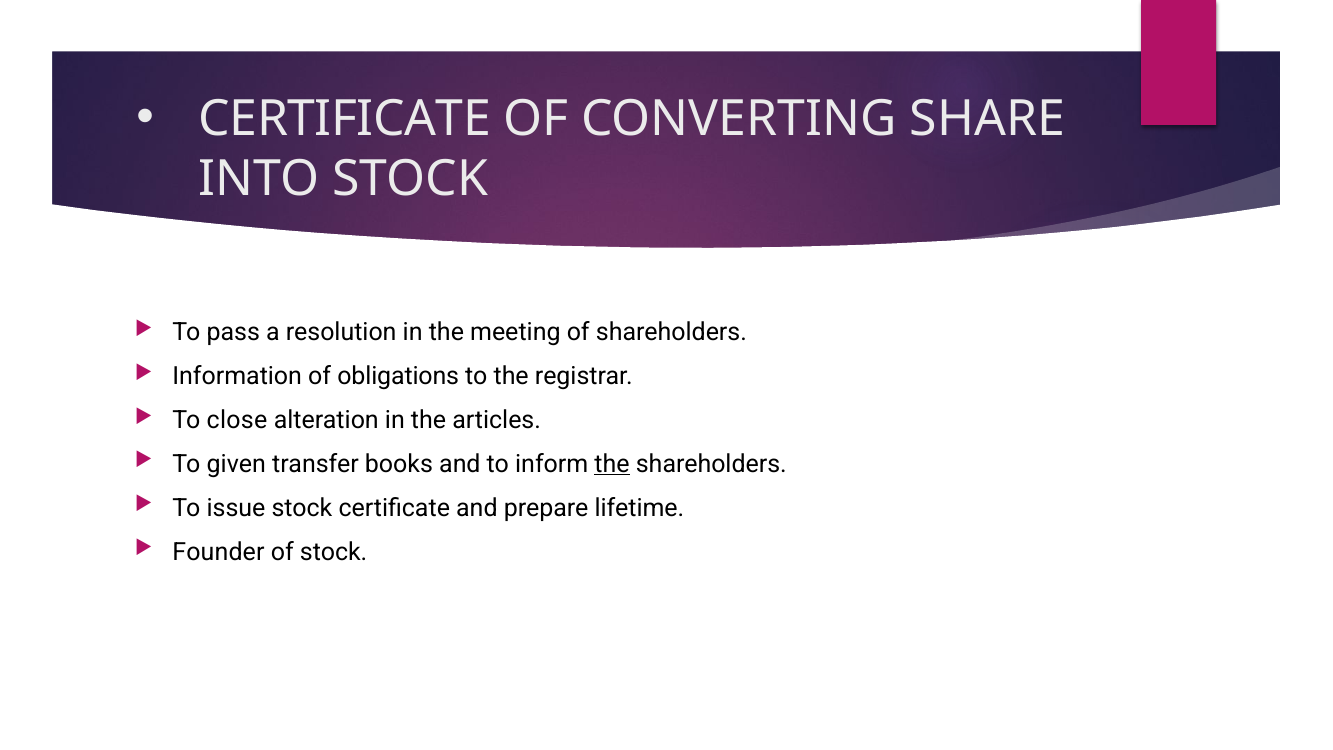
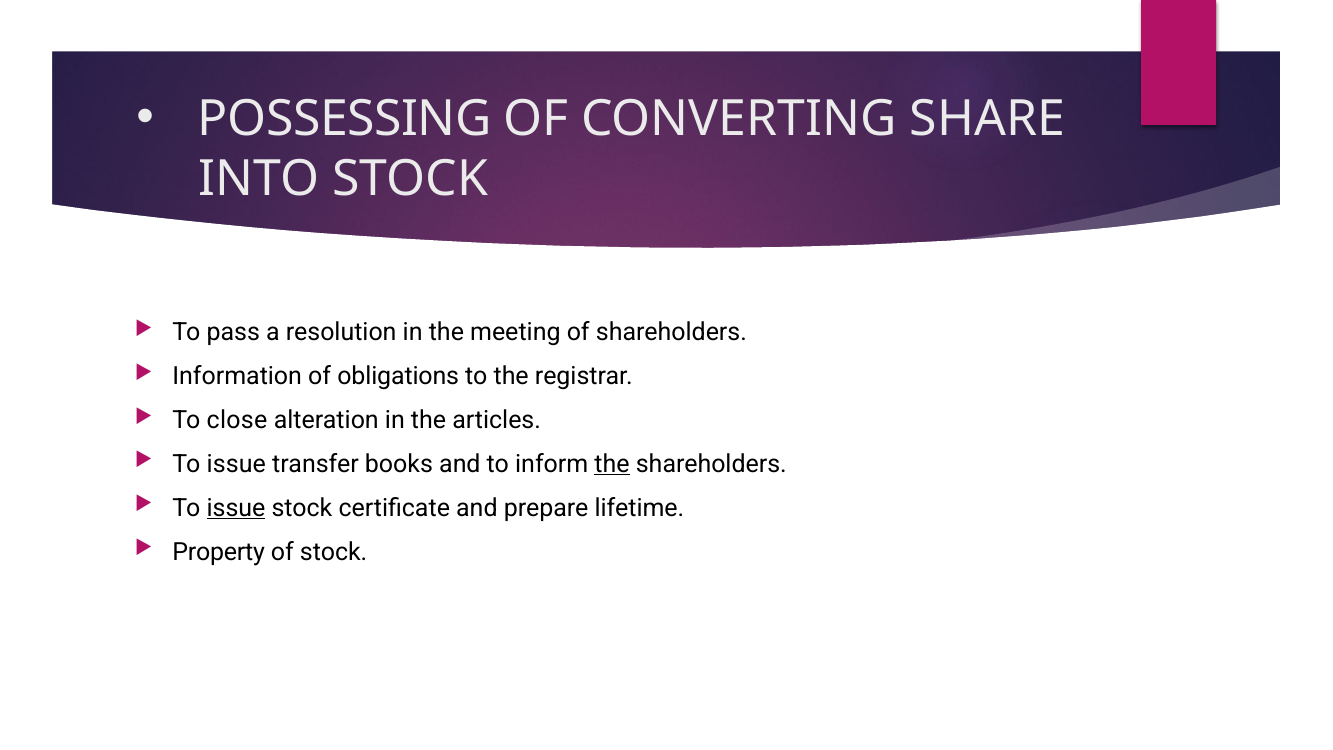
CERTIFICATE: CERTIFICATE -> POSSESSING (345, 119)
given: given -> issue (236, 464)
issue underline: none -> present (236, 508)
Founder: Founder -> Property (219, 552)
